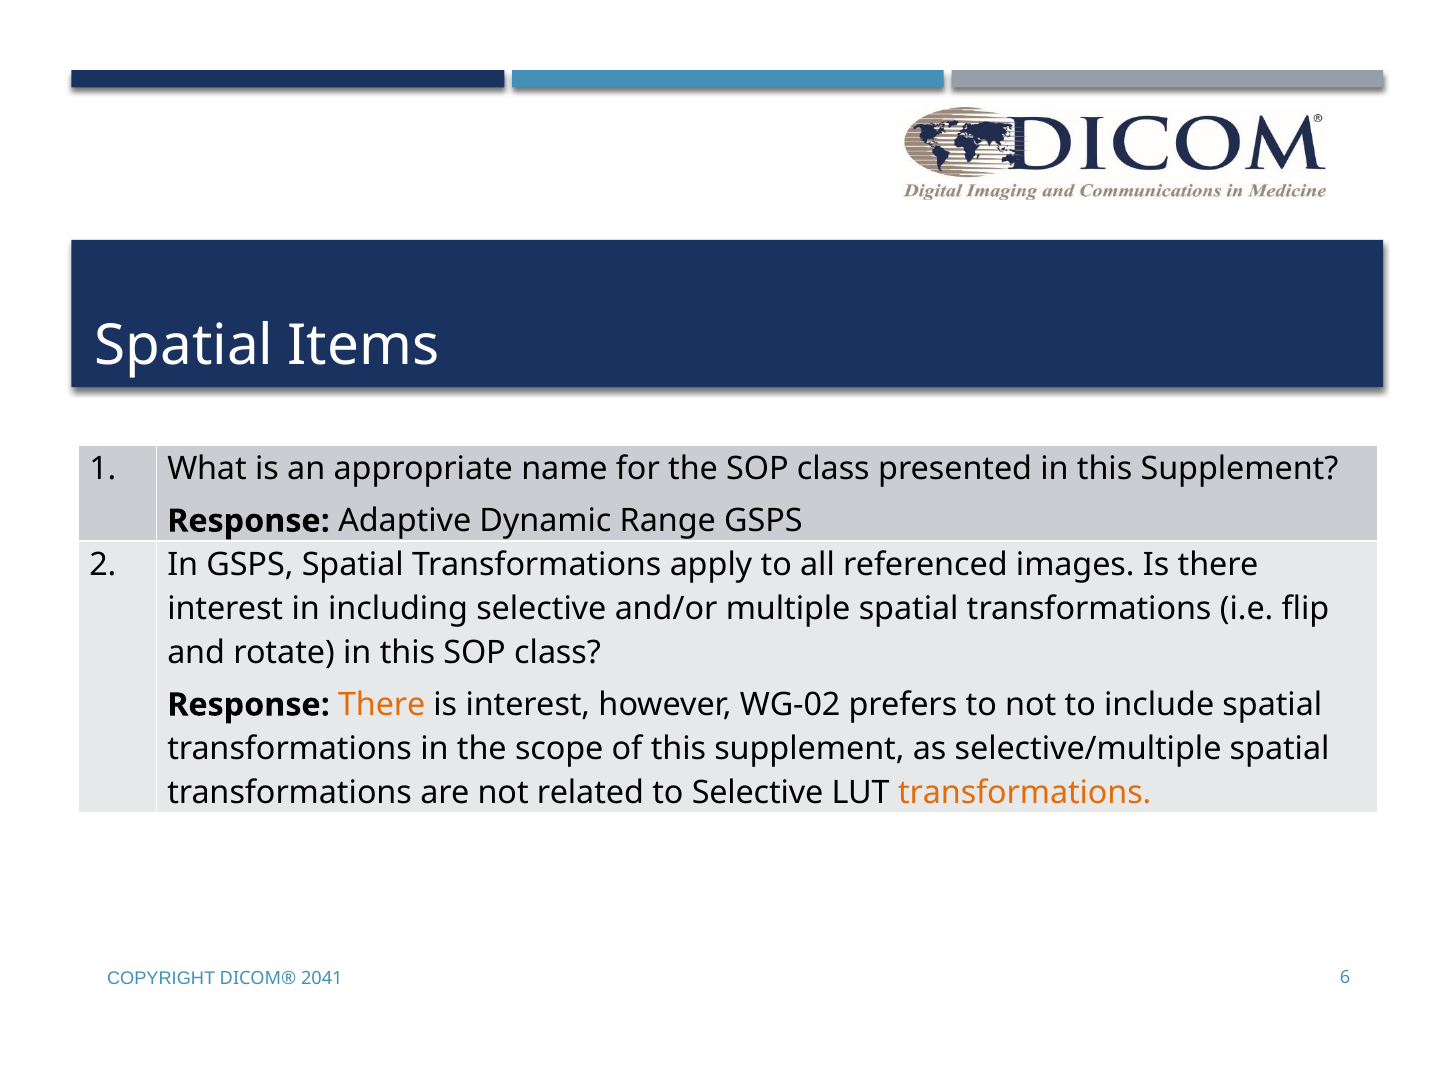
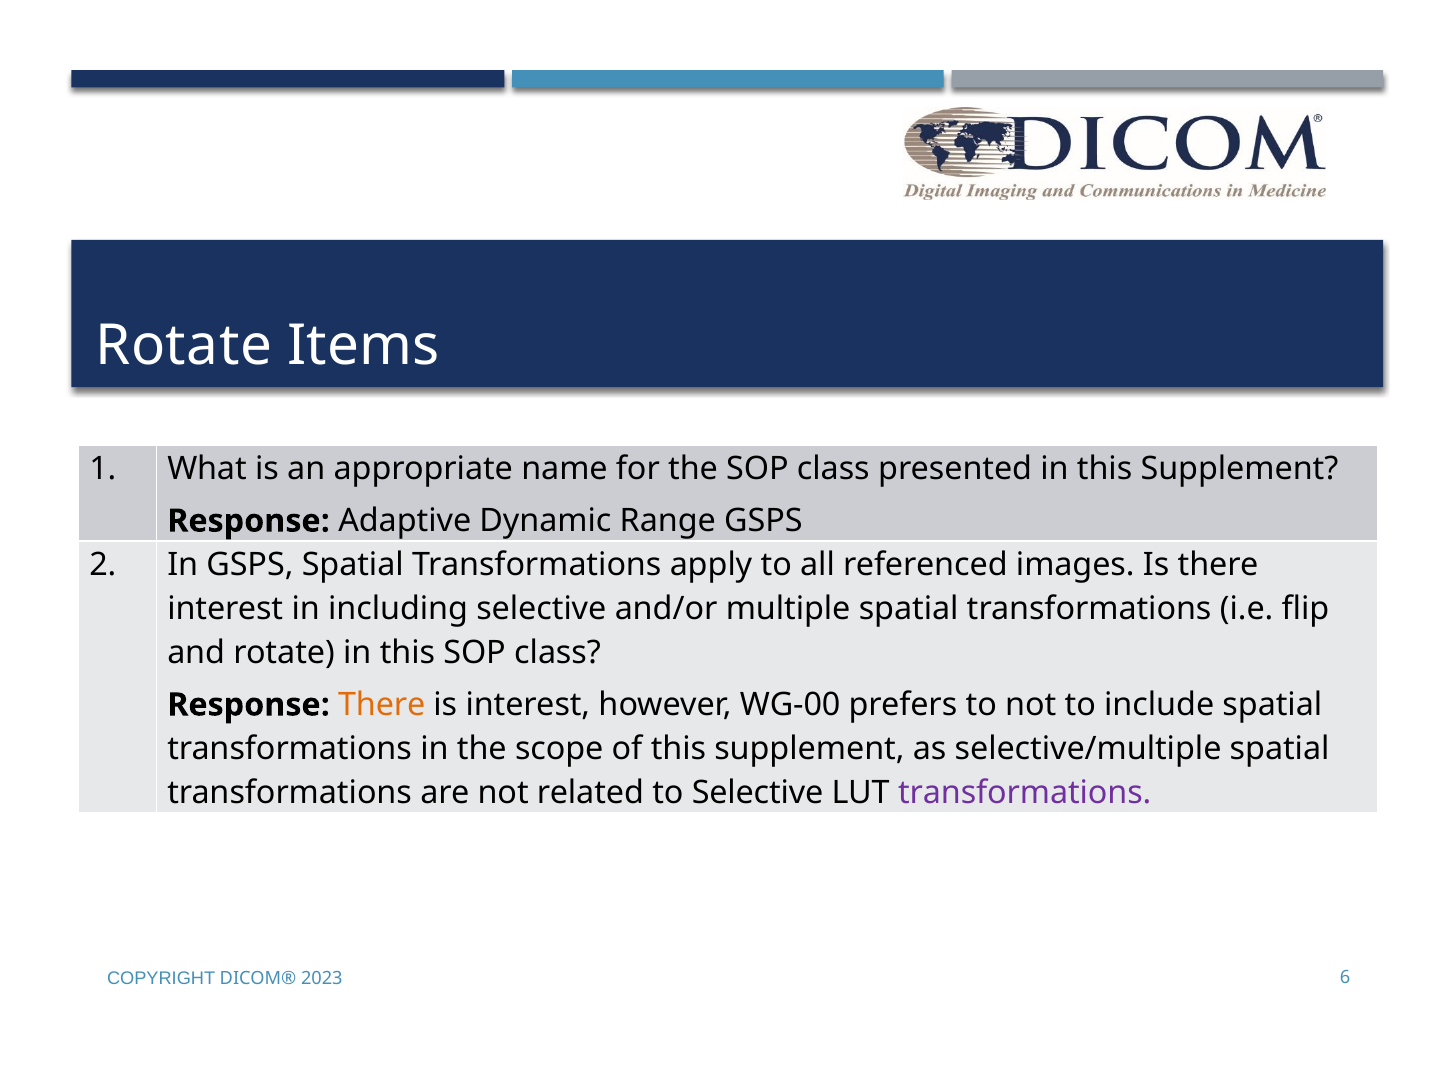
Spatial: Spatial -> Rotate (184, 346)
WG-02: WG-02 -> WG-00 (790, 705)
transformations colour: orange -> purple (1025, 793)
2041: 2041 -> 2023 (322, 978)
